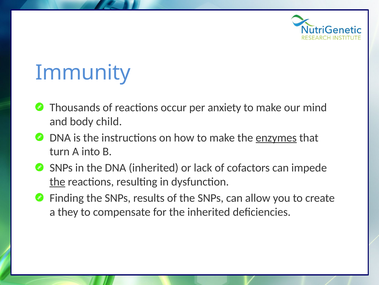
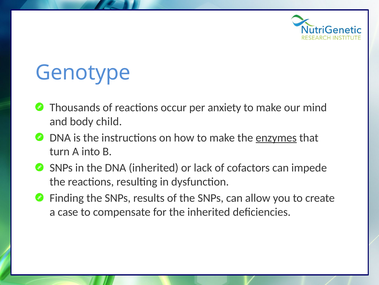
Immunity: Immunity -> Genotype (83, 73)
the underline: present -> none (57, 181)
they: they -> case (68, 211)
